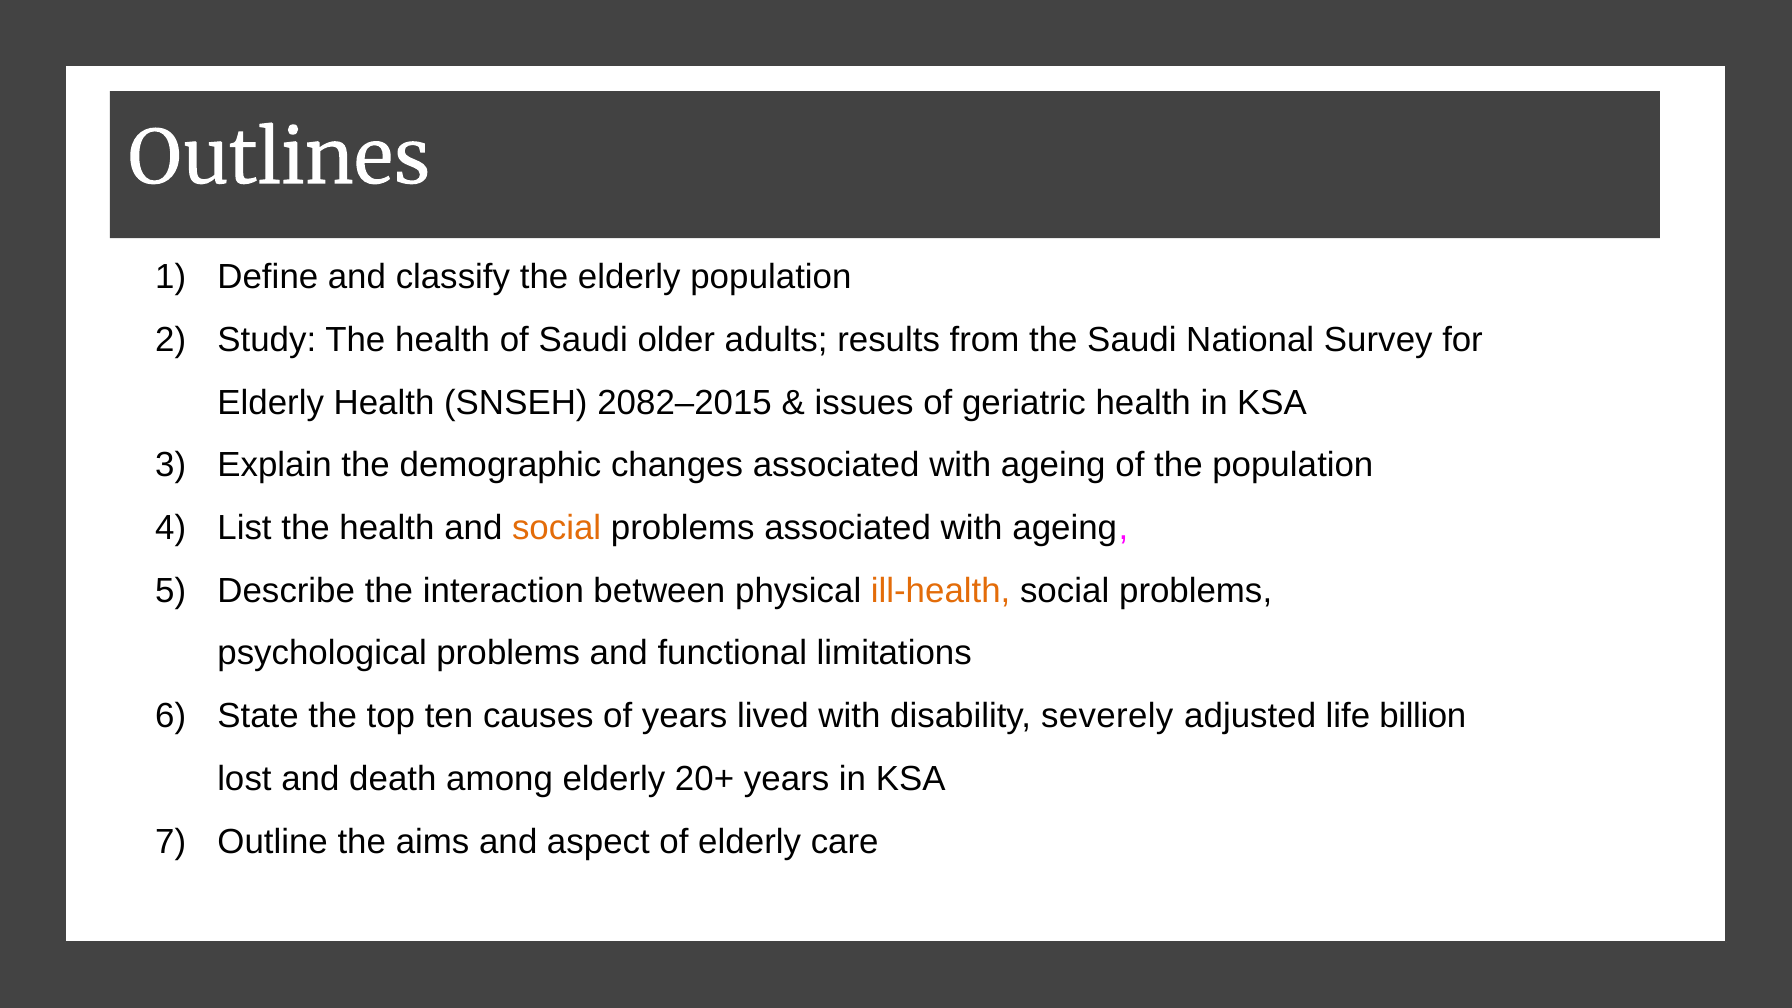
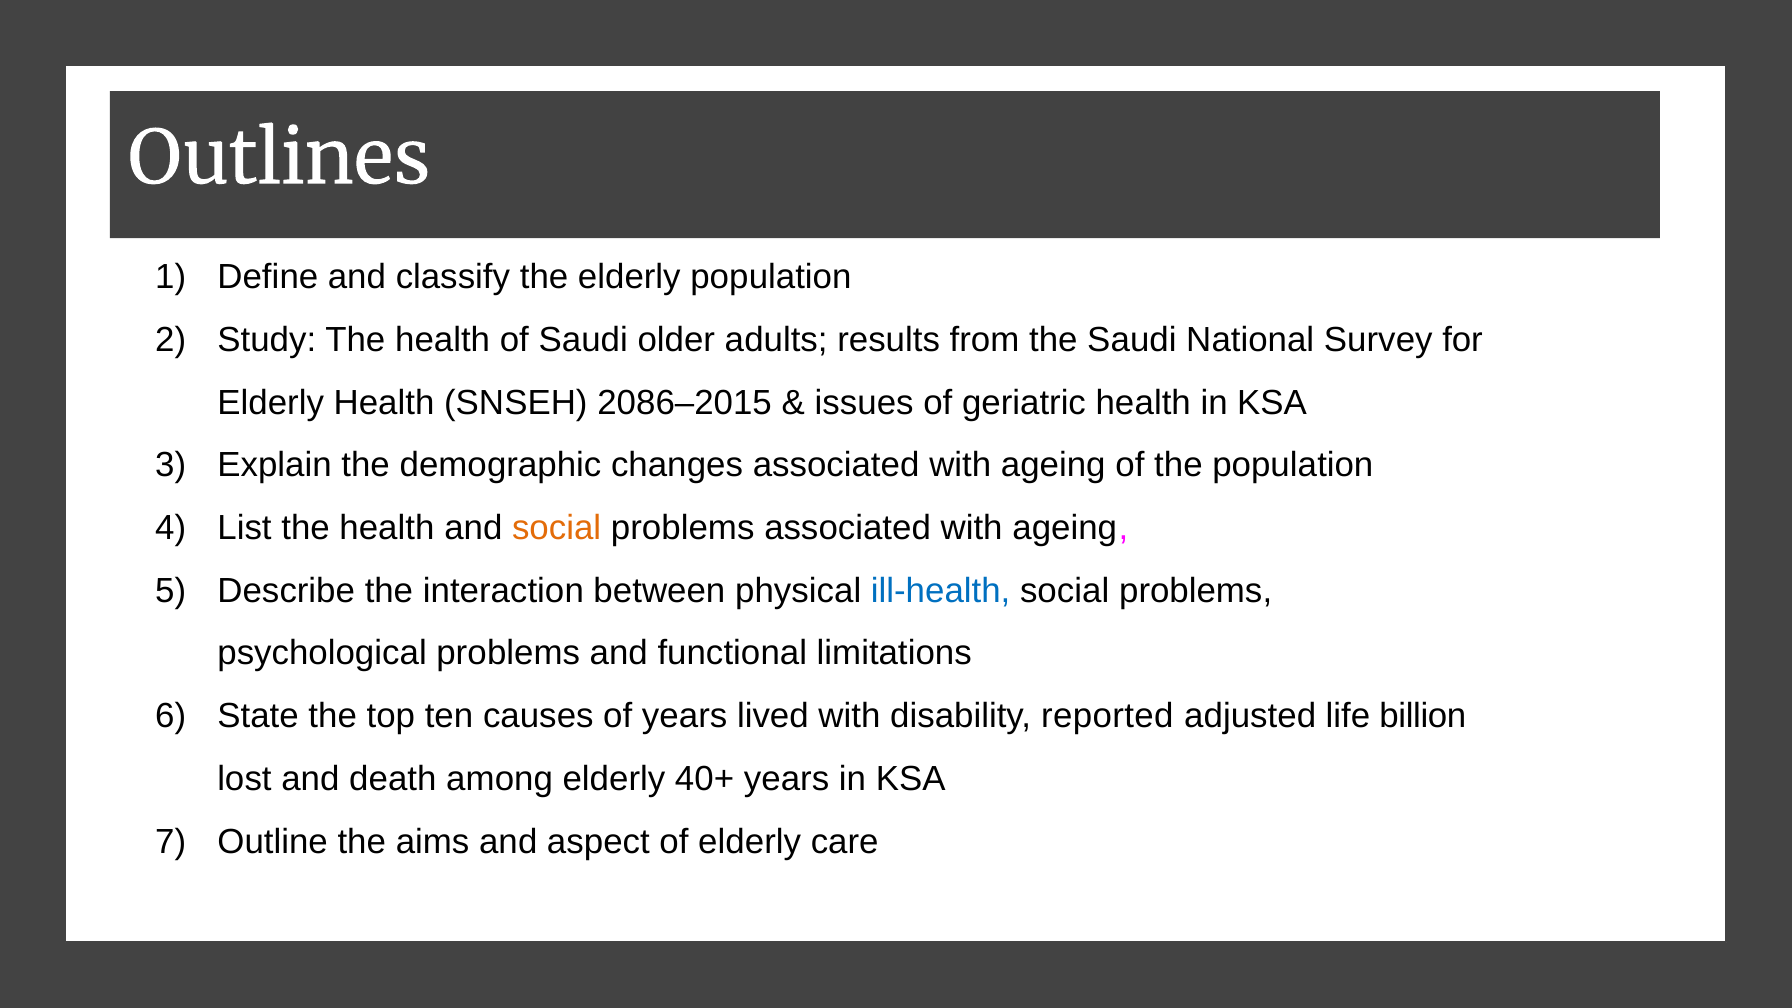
2082–2015: 2082–2015 -> 2086–2015 (685, 403)
ill-health colour: orange -> blue (941, 591)
severely: severely -> reported (1107, 716)
20+: 20+ -> 40+ (705, 779)
